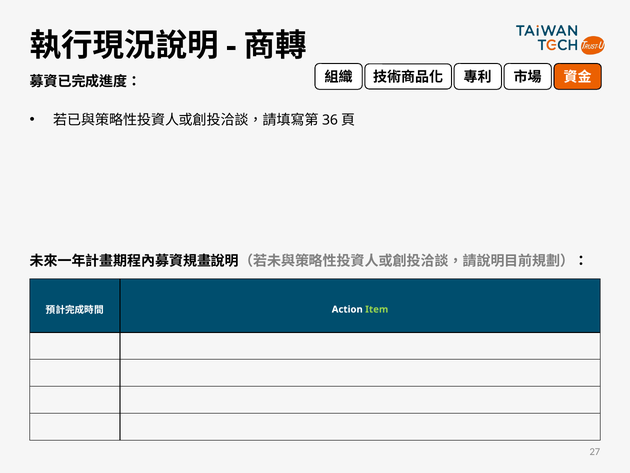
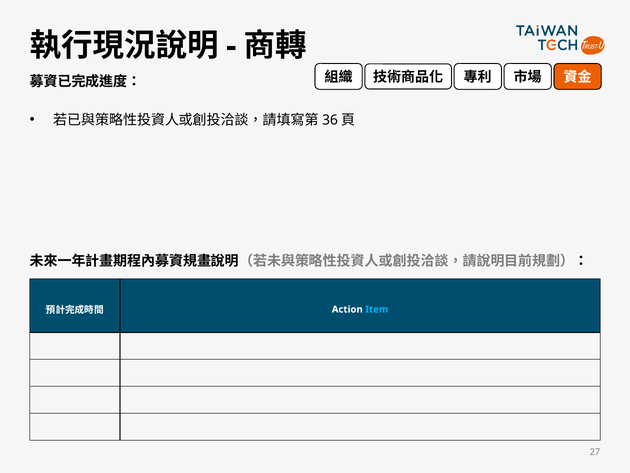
Item colour: light green -> light blue (377, 309)
